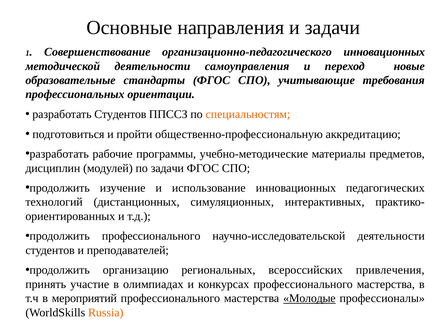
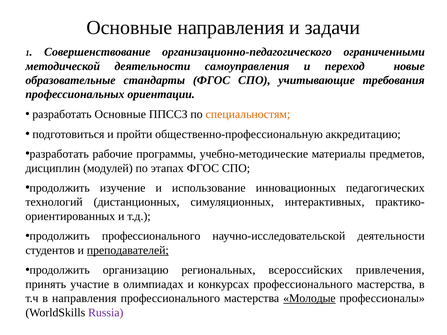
организационно-педагогического инновационных: инновационных -> ограниченными (384, 52)
разработать Студентов: Студентов -> Основные (120, 114)
по задачи: задачи -> этапах (167, 168)
преподавателей underline: none -> present (128, 250)
в мероприятий: мероприятий -> направления (84, 299)
Russia colour: orange -> purple (106, 313)
